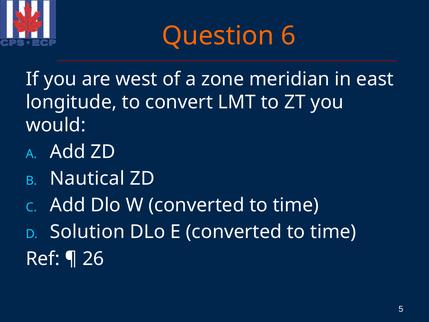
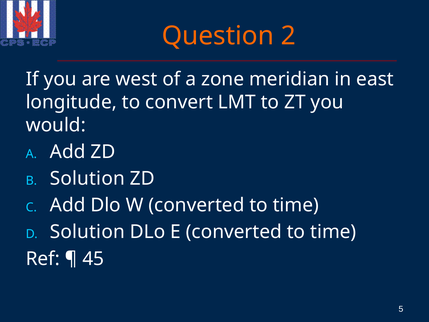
6: 6 -> 2 (288, 36)
Nautical: Nautical -> Solution (87, 178)
26: 26 -> 45 (93, 259)
